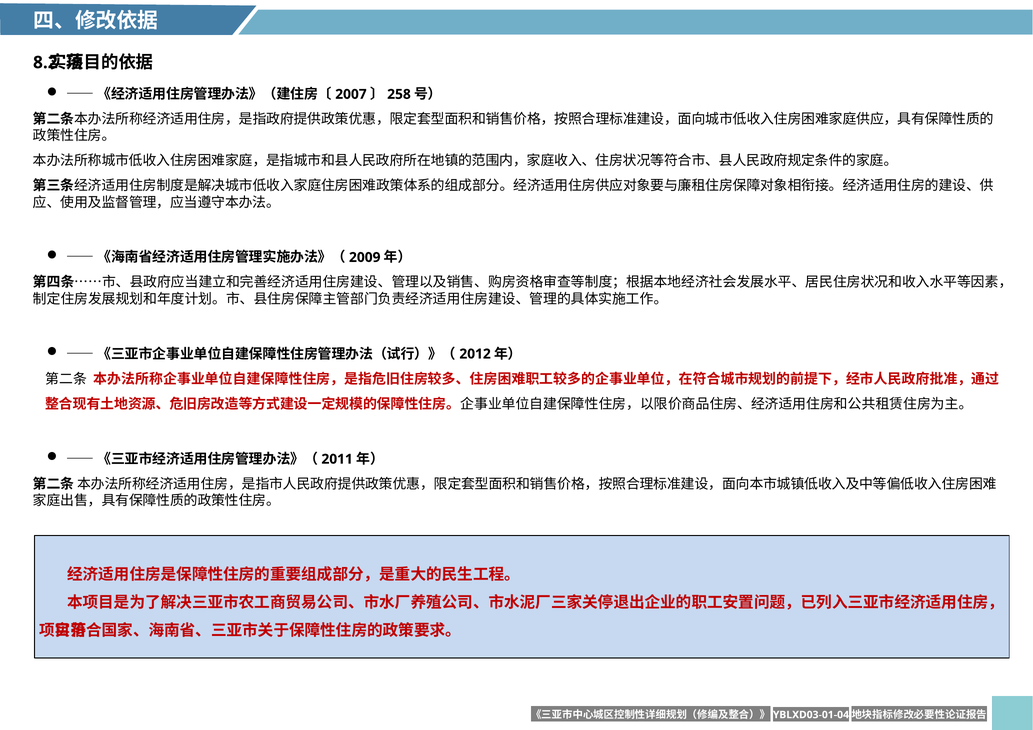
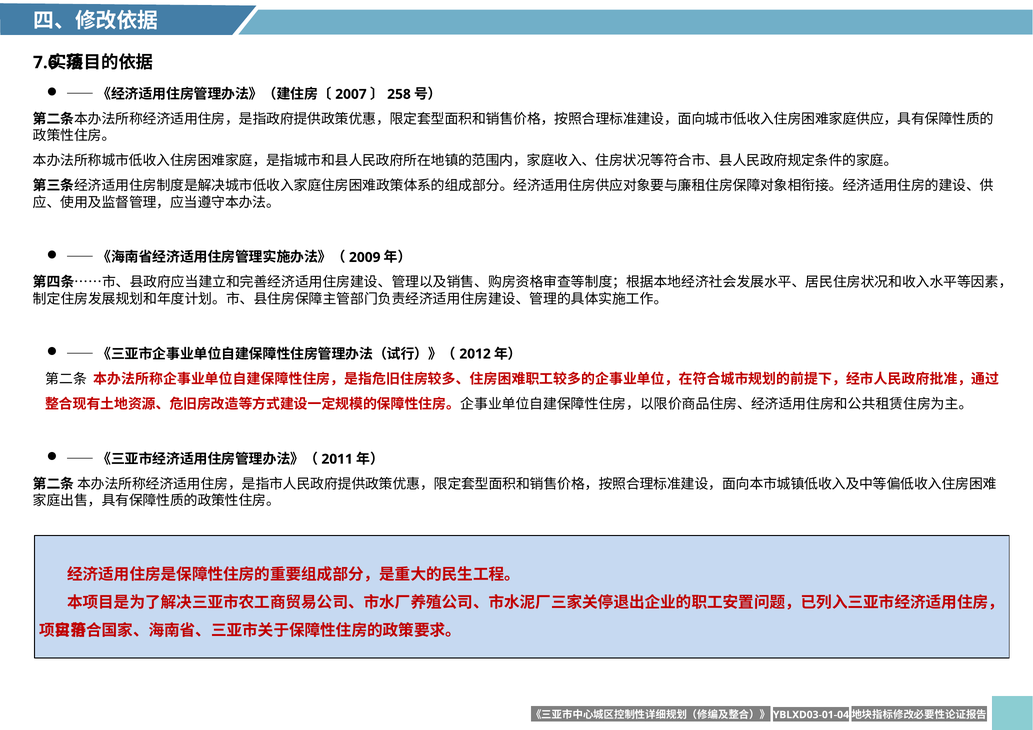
8.2: 8.2 -> 7.6 (45, 63)
